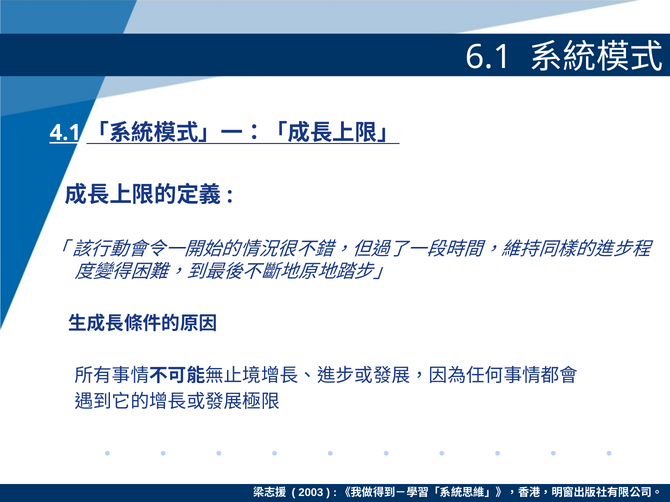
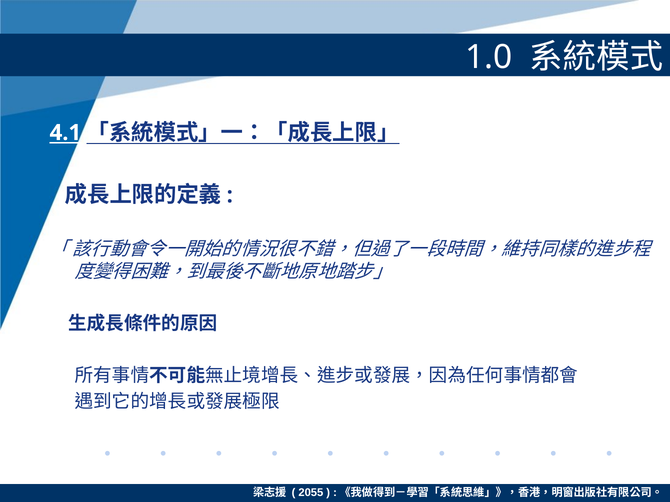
6.1: 6.1 -> 1.0 (489, 57)
2003: 2003 -> 2055 (311, 493)
